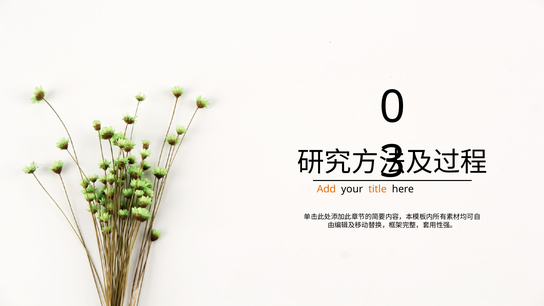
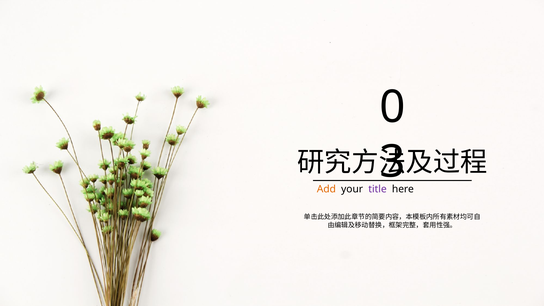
title colour: orange -> purple (378, 189)
